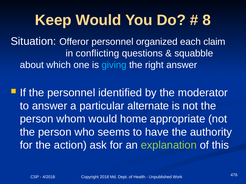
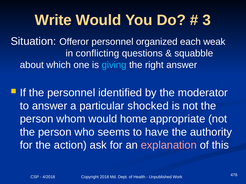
Keep: Keep -> Write (53, 20)
8: 8 -> 3 (207, 20)
claim: claim -> weak (214, 42)
alternate: alternate -> shocked (148, 106)
explanation colour: light green -> pink (169, 146)
